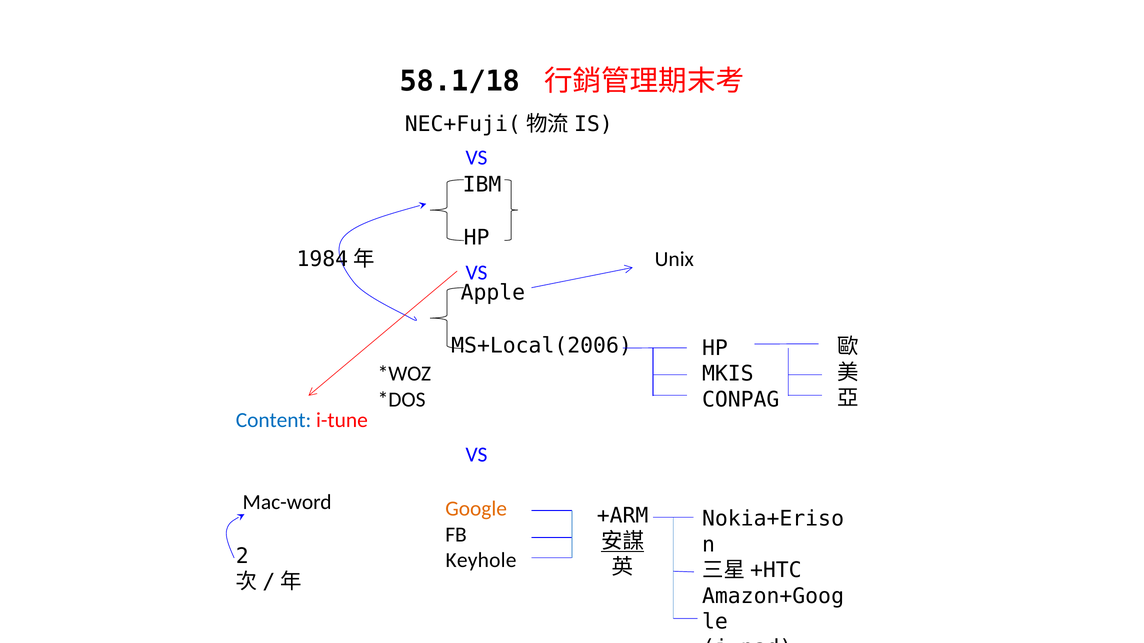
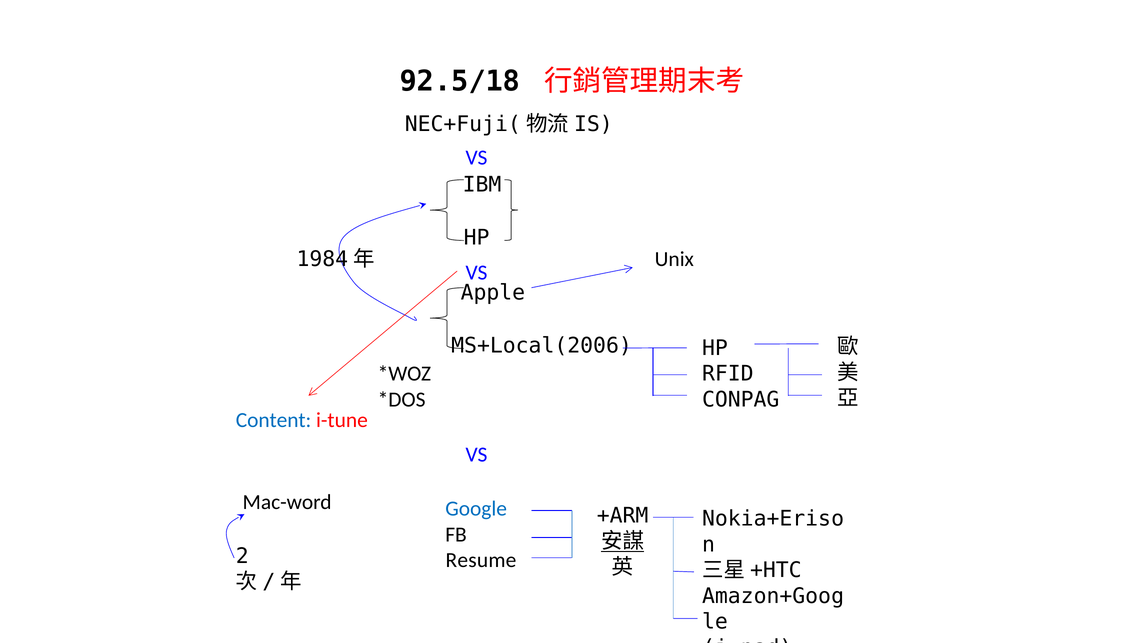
58.1/18: 58.1/18 -> 92.5/18 (460, 82)
MKIS: MKIS -> RFID (728, 374)
Google colour: orange -> blue (476, 509)
Keyhole: Keyhole -> Resume (481, 561)
